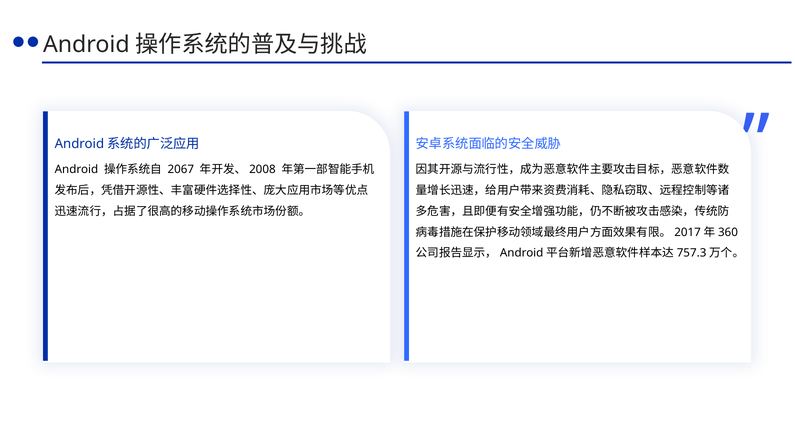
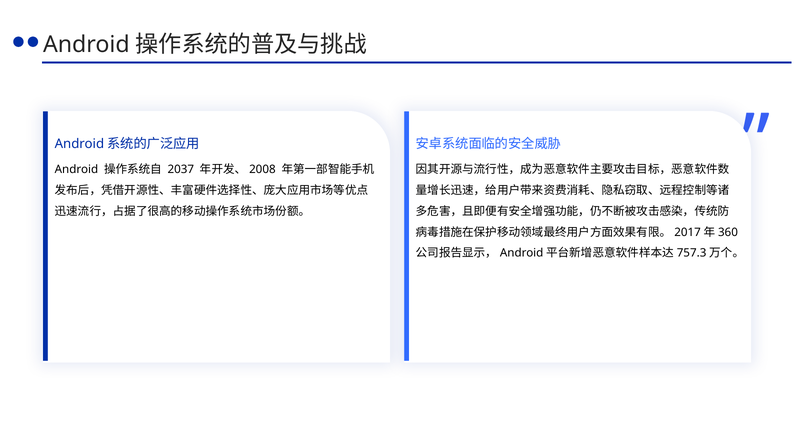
2067: 2067 -> 2037 (181, 170)
